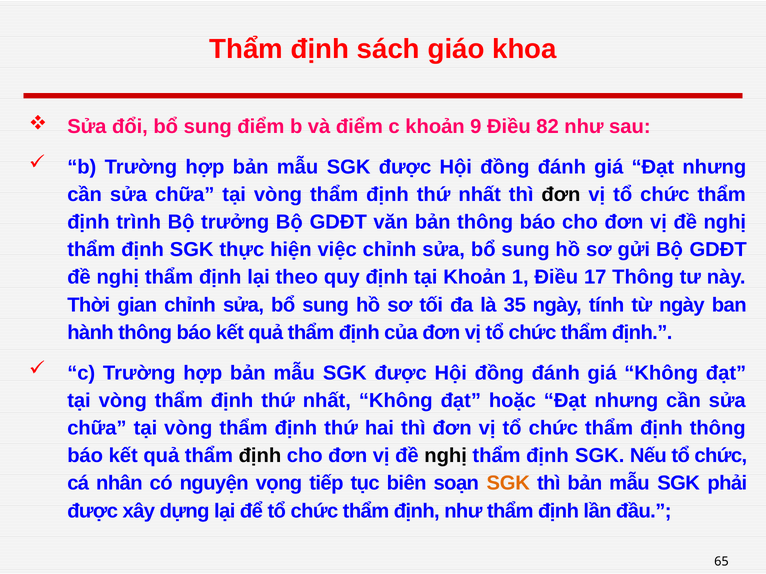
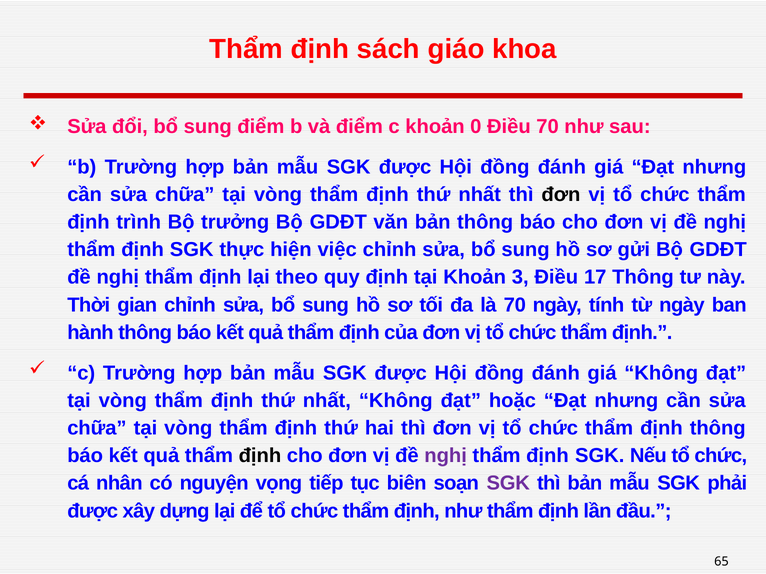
9: 9 -> 0 (476, 127)
Điều 82: 82 -> 70 (548, 127)
1: 1 -> 3 (520, 278)
là 35: 35 -> 70 (515, 305)
nghị colour: black -> purple (446, 456)
SGK colour: orange -> purple (508, 484)
